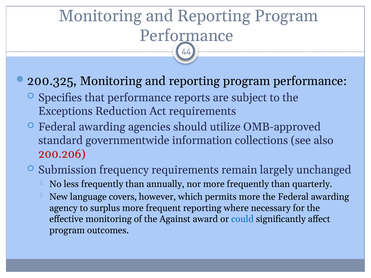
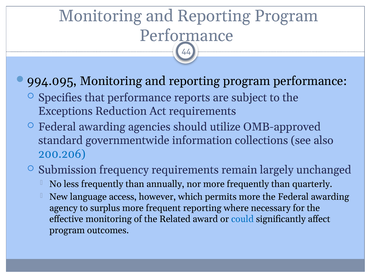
200.325: 200.325 -> 994.095 (52, 81)
200.206 colour: red -> blue (62, 154)
covers: covers -> access (123, 197)
Against: Against -> Related (175, 219)
